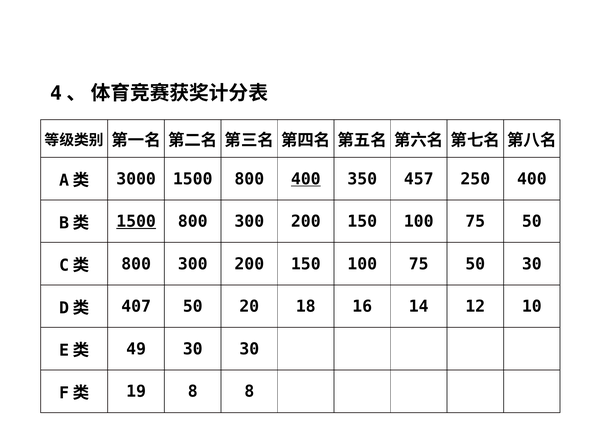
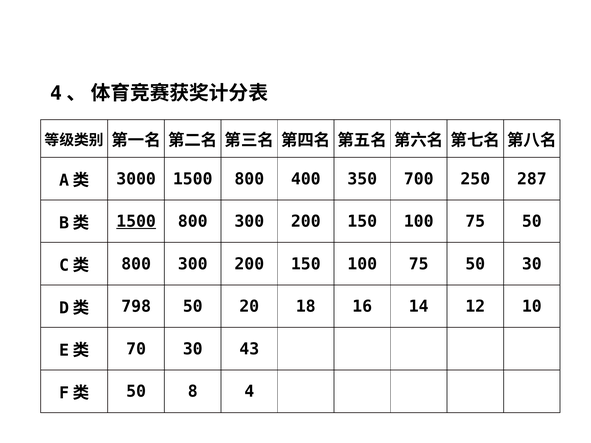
400 underline: present -> none (306, 179)
457: 457 -> 700 (419, 179)
250 400: 400 -> 287 (532, 179)
407: 407 -> 798 (136, 307)
49: 49 -> 70 (136, 349)
30 30: 30 -> 43 (249, 349)
19: 19 -> 50 (136, 392)
8 8: 8 -> 4 (249, 392)
